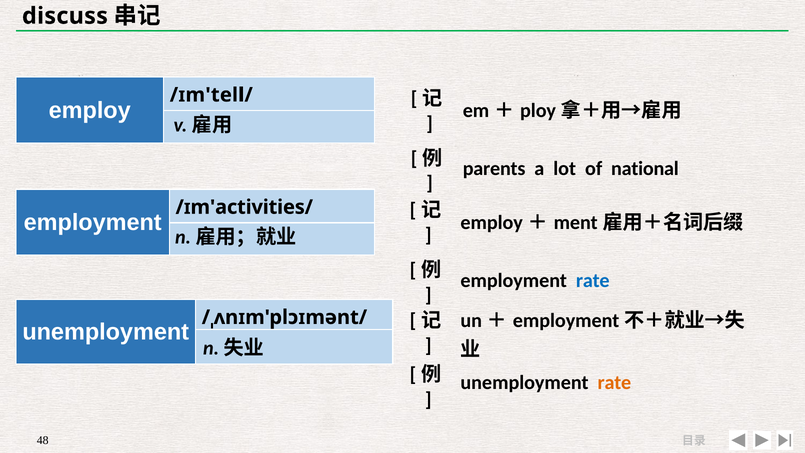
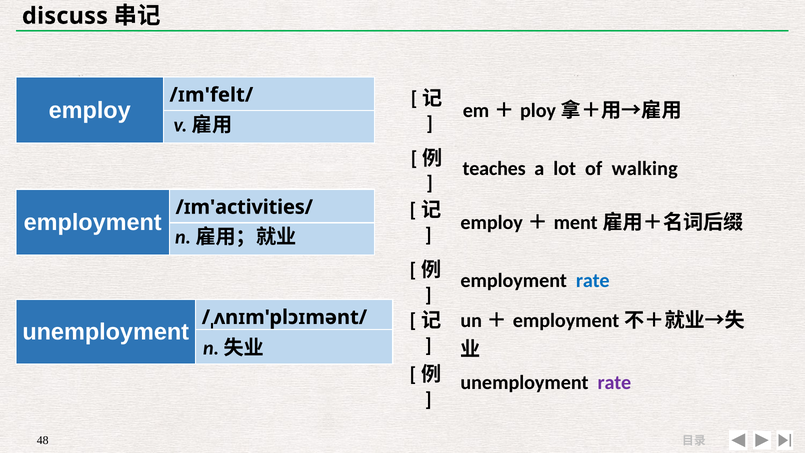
/ɪm'tell/: /ɪm'tell/ -> /ɪm'felt/ (211, 95)
parents: parents -> teaches (494, 169)
national: national -> walking (645, 169)
rate colour: orange -> purple (614, 382)
